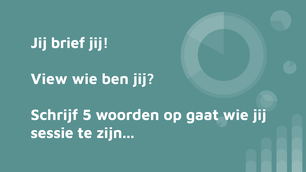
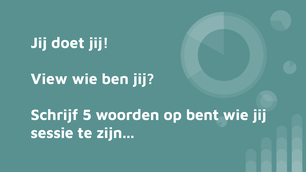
brief: brief -> doet (68, 43)
gaat: gaat -> bent (202, 115)
